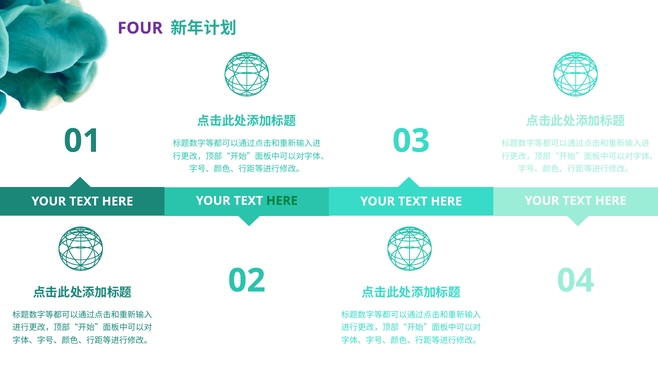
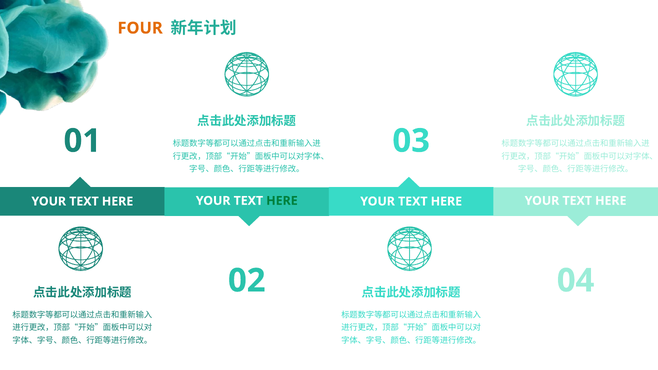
FOUR colour: purple -> orange (140, 28)
